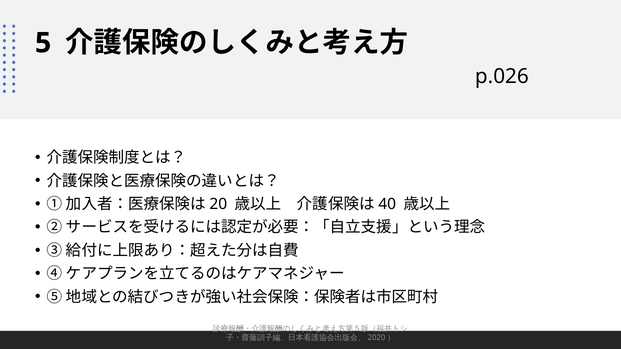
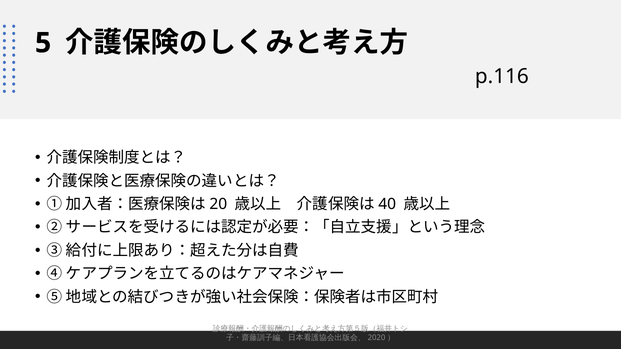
p.026: p.026 -> p.116 (502, 76)
